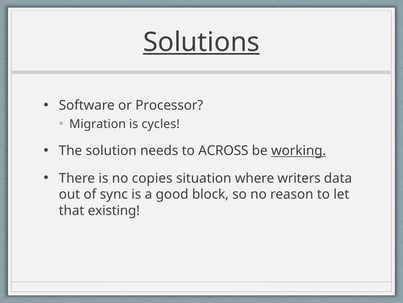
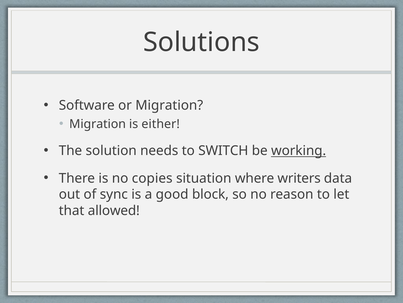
Solutions underline: present -> none (201, 42)
or Processor: Processor -> Migration (169, 105)
cycles: cycles -> either (161, 124)
ACROSS: ACROSS -> SWITCH (223, 151)
existing: existing -> allowed (114, 210)
